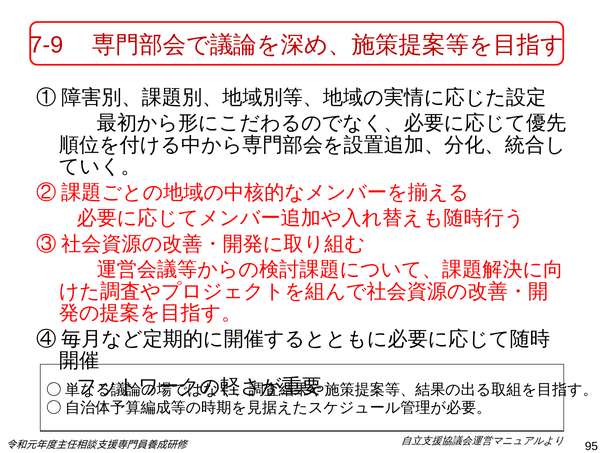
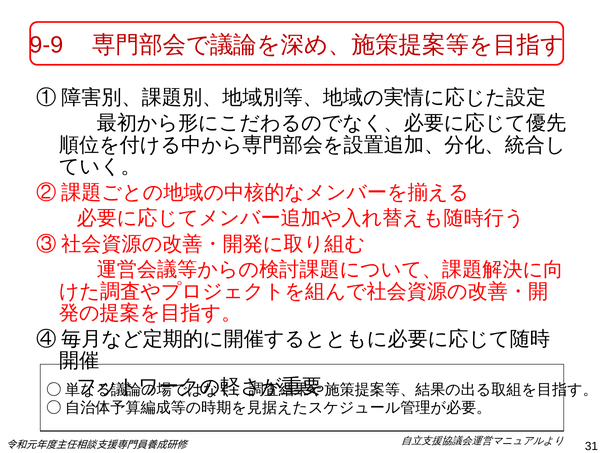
7-9: 7-9 -> 9-9 (46, 45)
95: 95 -> 31 (591, 446)
